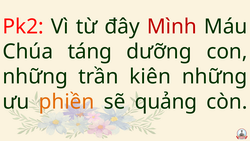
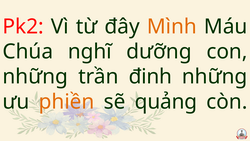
Mình colour: red -> orange (172, 26)
táng: táng -> nghĩ (90, 51)
kiên: kiên -> đinh (150, 76)
